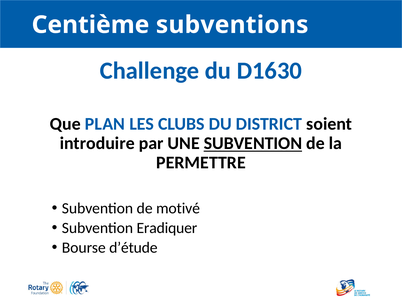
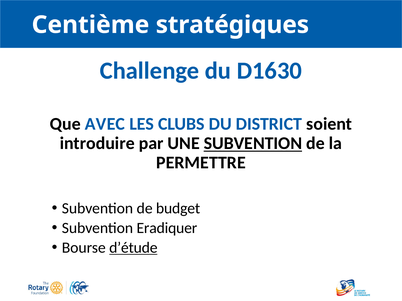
subventions: subventions -> stratégiques (232, 25)
PLAN: PLAN -> AVEC (105, 124)
motivé: motivé -> budget (178, 209)
d’étude underline: none -> present (133, 248)
